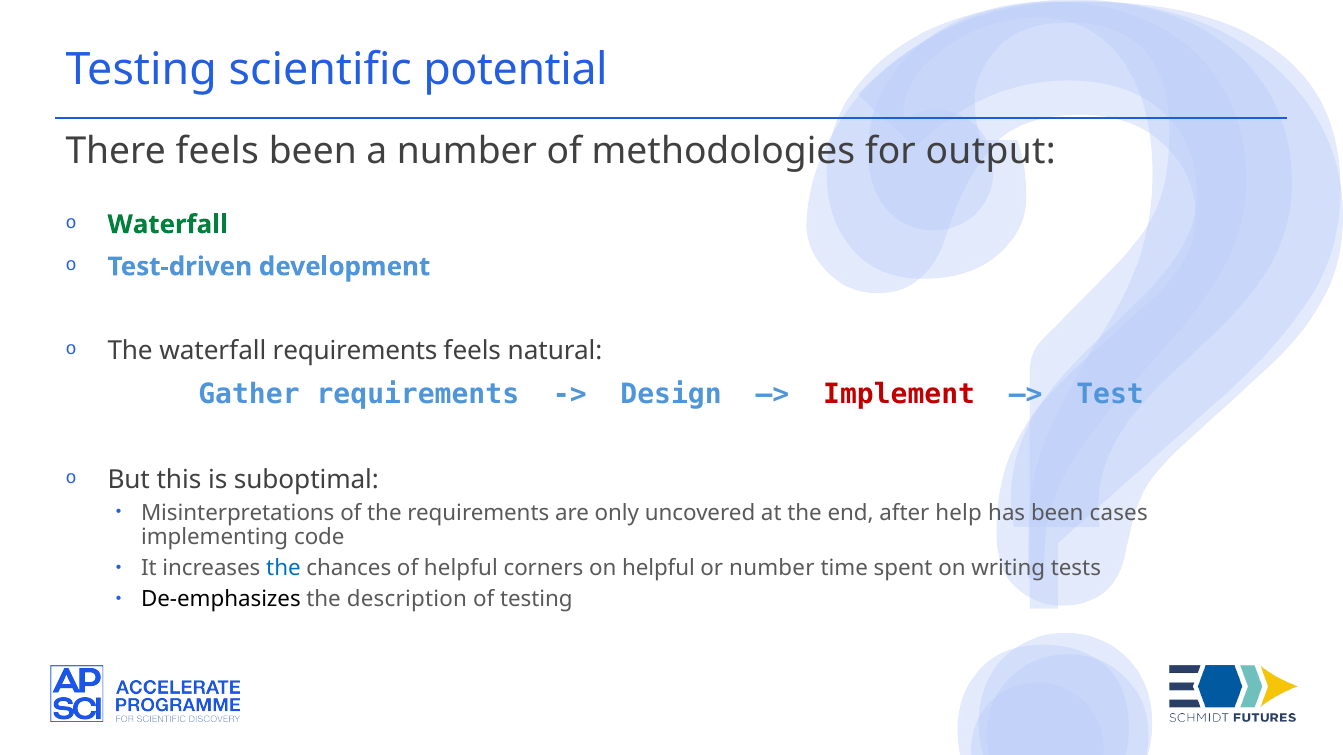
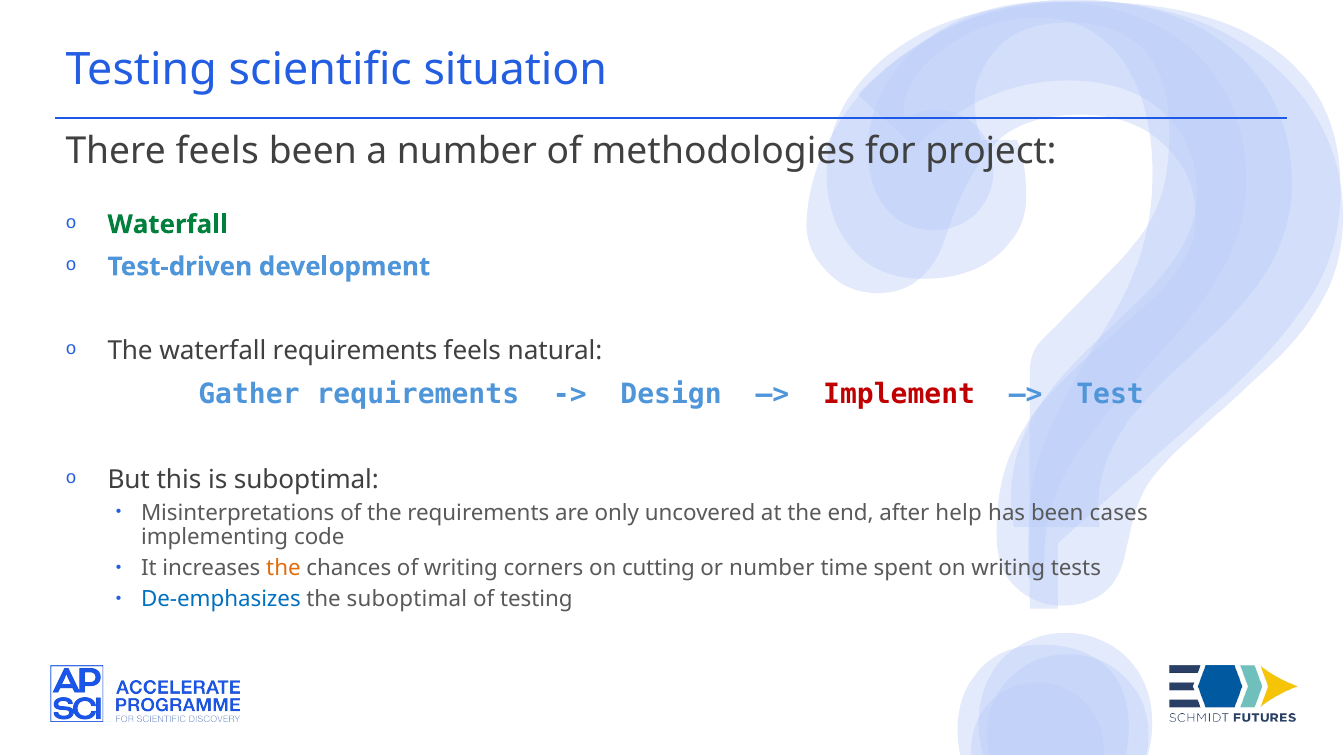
potential: potential -> situation (515, 70)
output: output -> project (991, 151)
the colour: blue -> orange (283, 568)
of helpful: helpful -> writing (461, 568)
on helpful: helpful -> cutting (659, 568)
De-emphasizes colour: black -> blue (221, 599)
the description: description -> suboptimal (407, 599)
